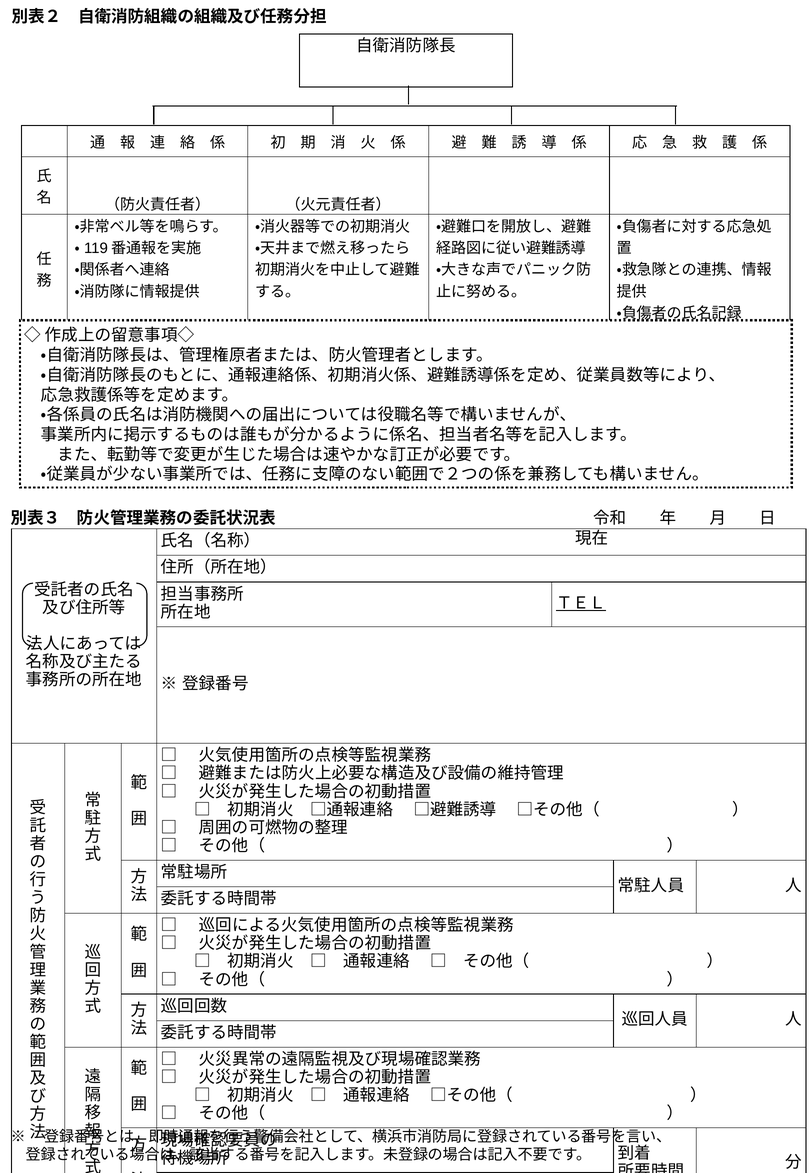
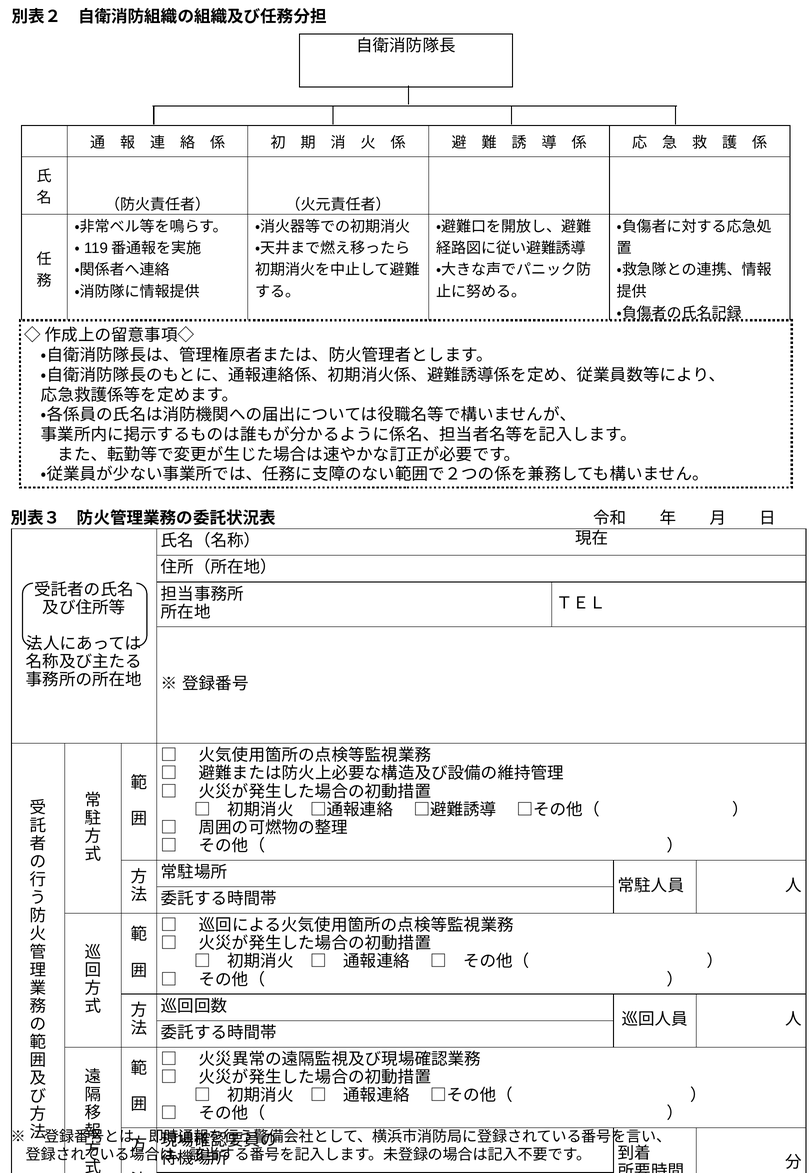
ＴＥＬ underline: present -> none (581, 603)
